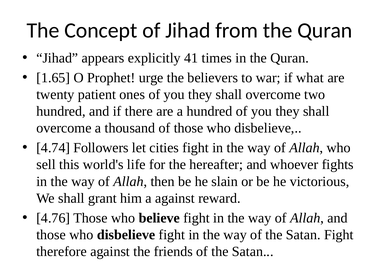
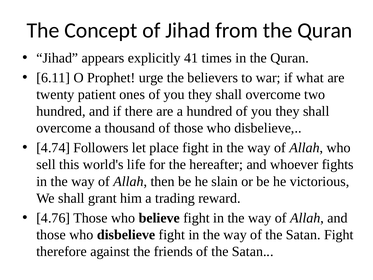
1.65: 1.65 -> 6.11 (53, 78)
cities: cities -> place (164, 148)
a against: against -> trading (175, 198)
